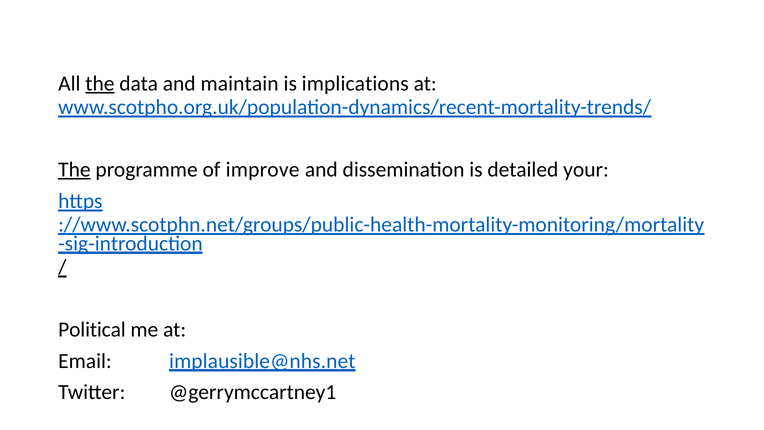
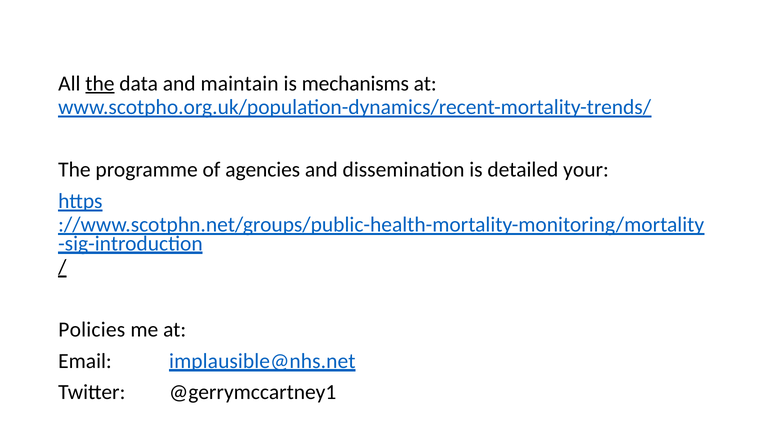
implications: implications -> mechanisms (355, 84)
The underline: present -> none (74, 170)
improve: improve -> agencies (263, 170)
Political: Political -> Policies (92, 329)
